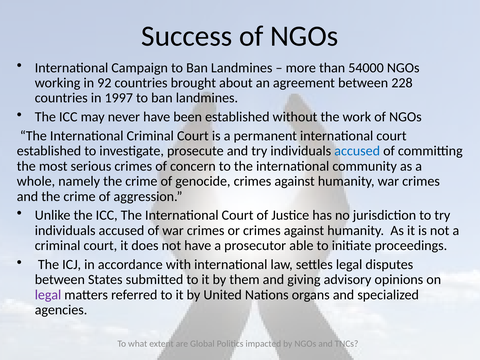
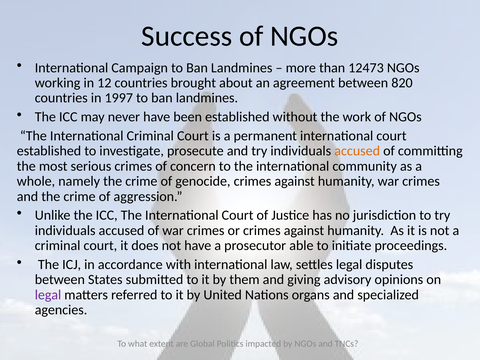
54000: 54000 -> 12473 (366, 68)
92: 92 -> 12 (104, 83)
228: 228 -> 820 (402, 83)
accused colour: blue -> orange (357, 151)
